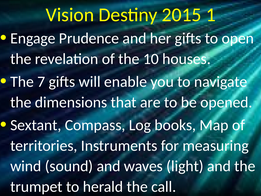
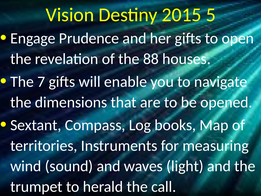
1: 1 -> 5 (211, 15)
10: 10 -> 88 (151, 59)
